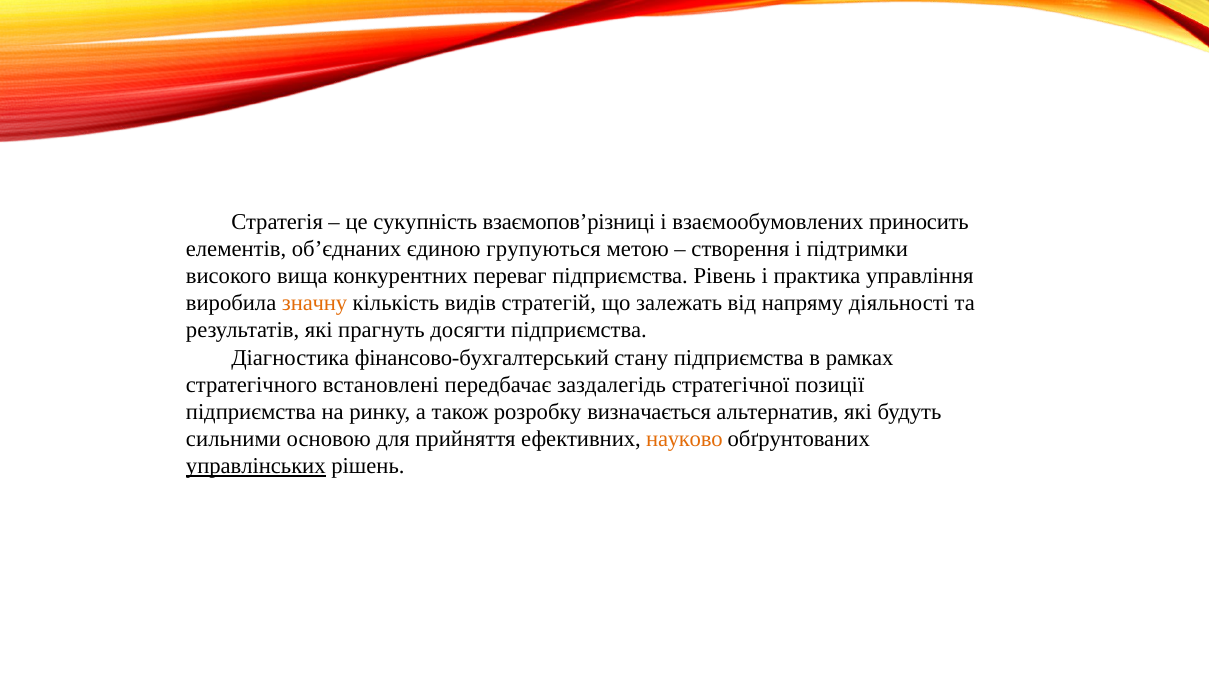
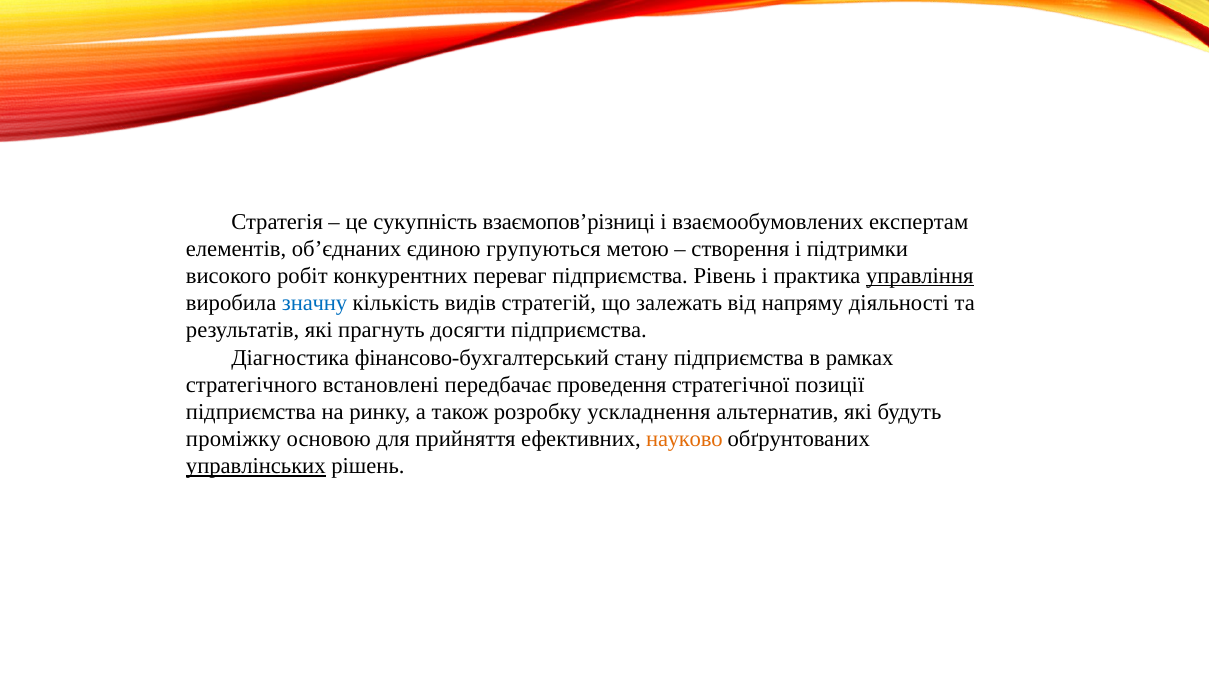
приносить: приносить -> експертам (919, 222)
вища: вища -> робіт (302, 276)
управління underline: none -> present (920, 276)
значну colour: orange -> blue (315, 303)
заздалегідь: заздалегідь -> проведення (612, 385)
визначається: визначається -> ускладнення (649, 412)
сильними: сильними -> проміжку (233, 439)
